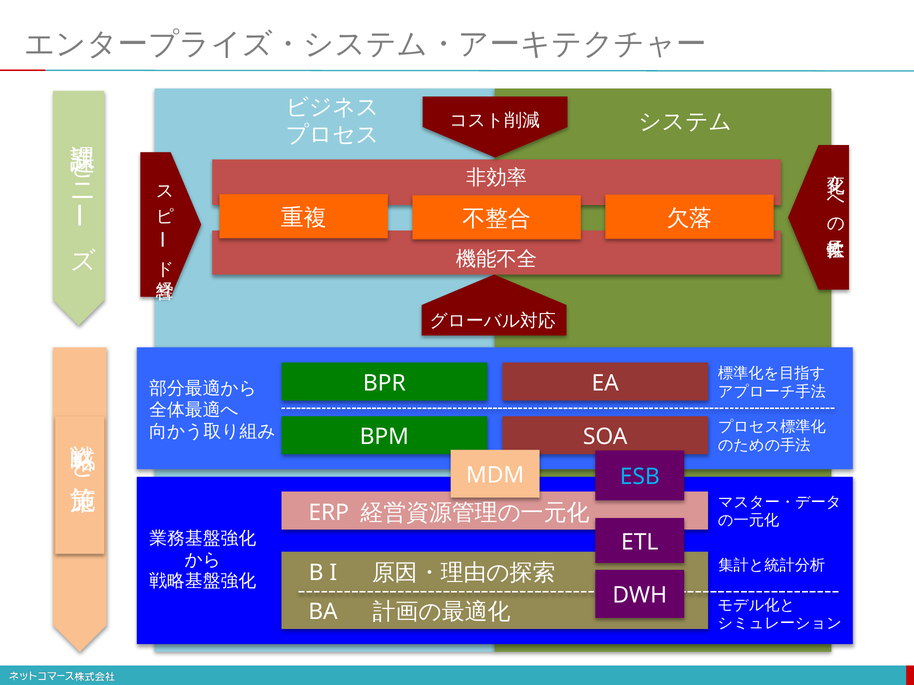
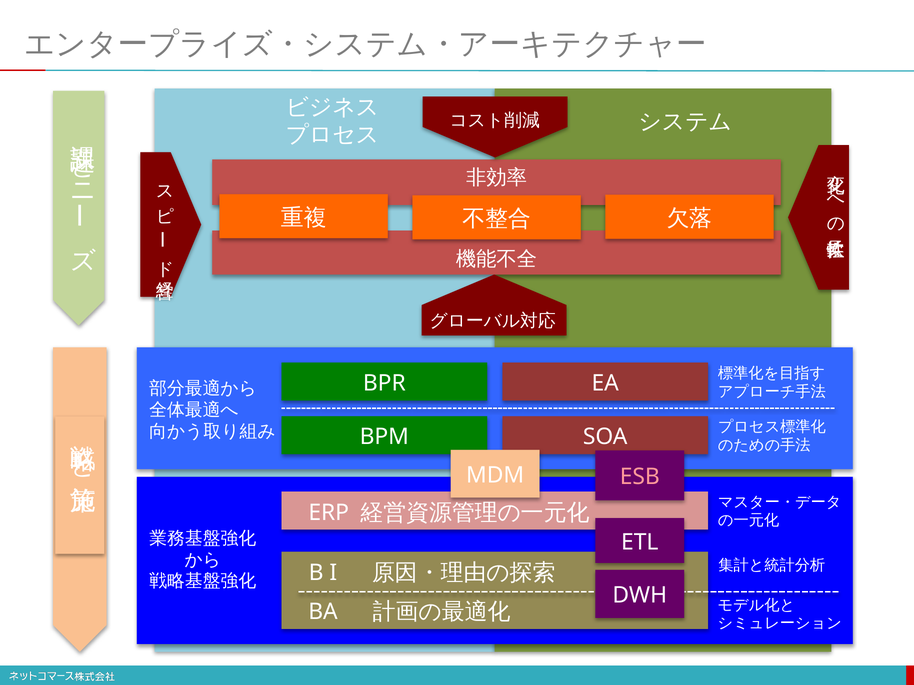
ESB colour: light blue -> pink (640, 477)
